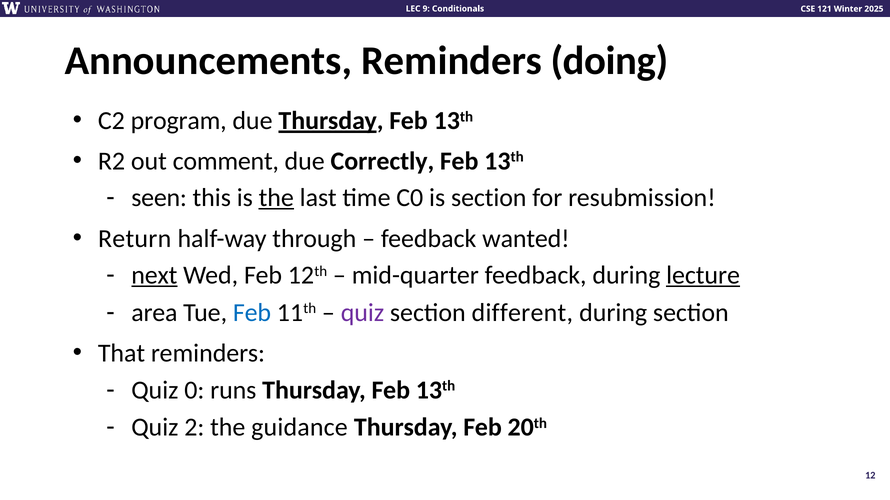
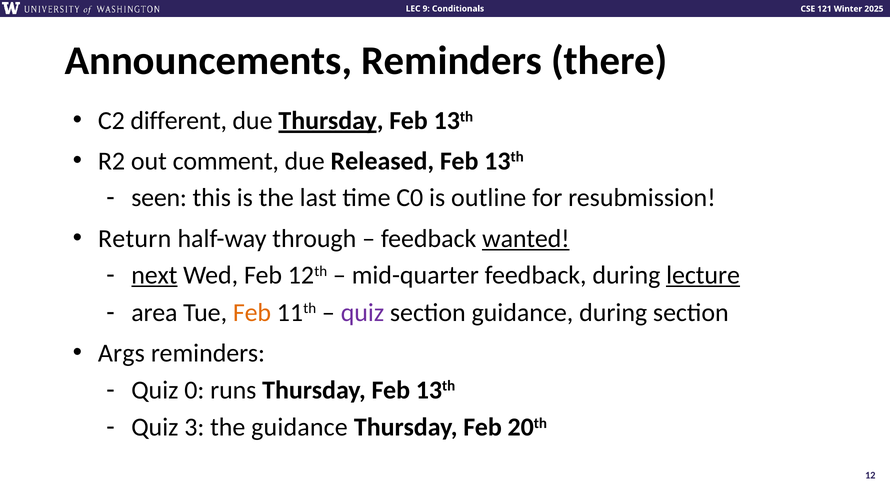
doing: doing -> there (609, 61)
program: program -> different (179, 121)
Correctly: Correctly -> Released (382, 161)
the underline: present -> none (276, 198)
is section: section -> outline (489, 198)
wanted underline: none -> present (526, 239)
Feb colour: blue -> orange (252, 313)
section different: different -> guidance (522, 313)
That: That -> Args (121, 354)
2: 2 -> 3 (194, 428)
